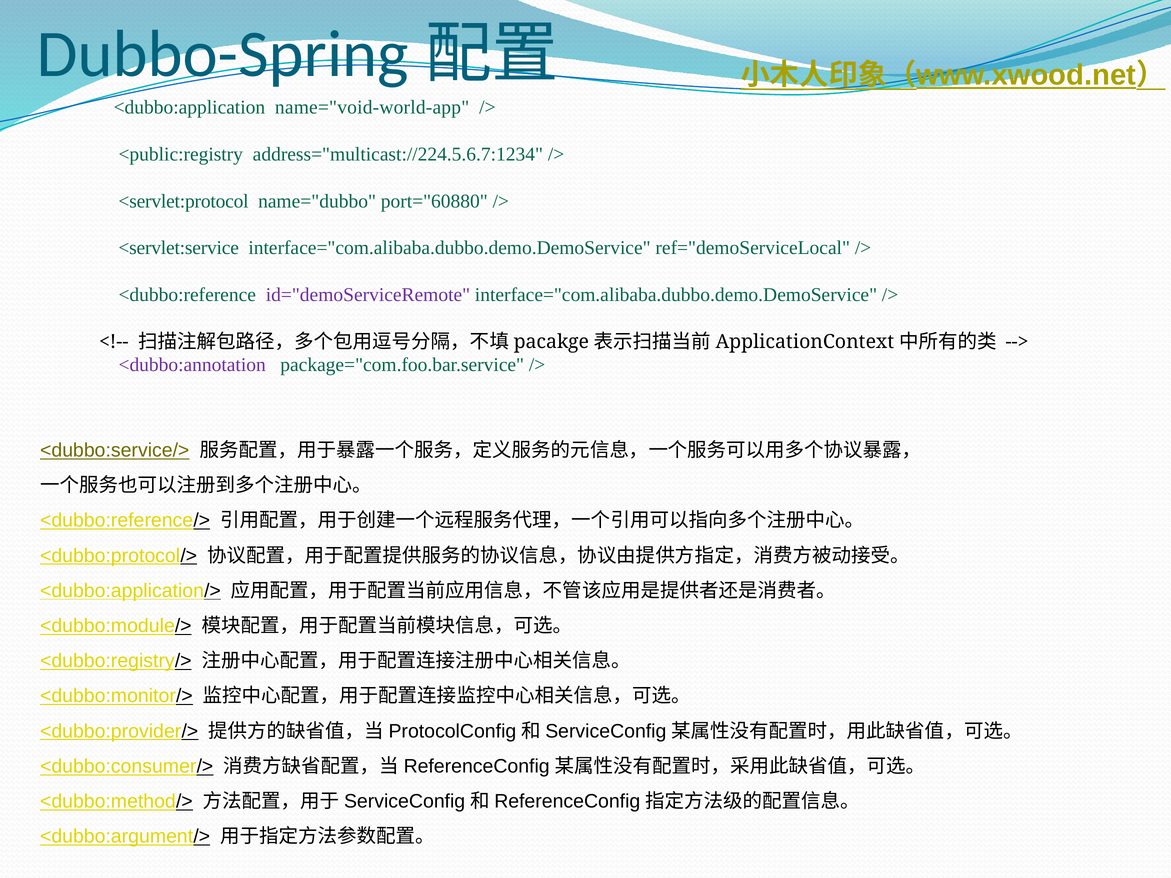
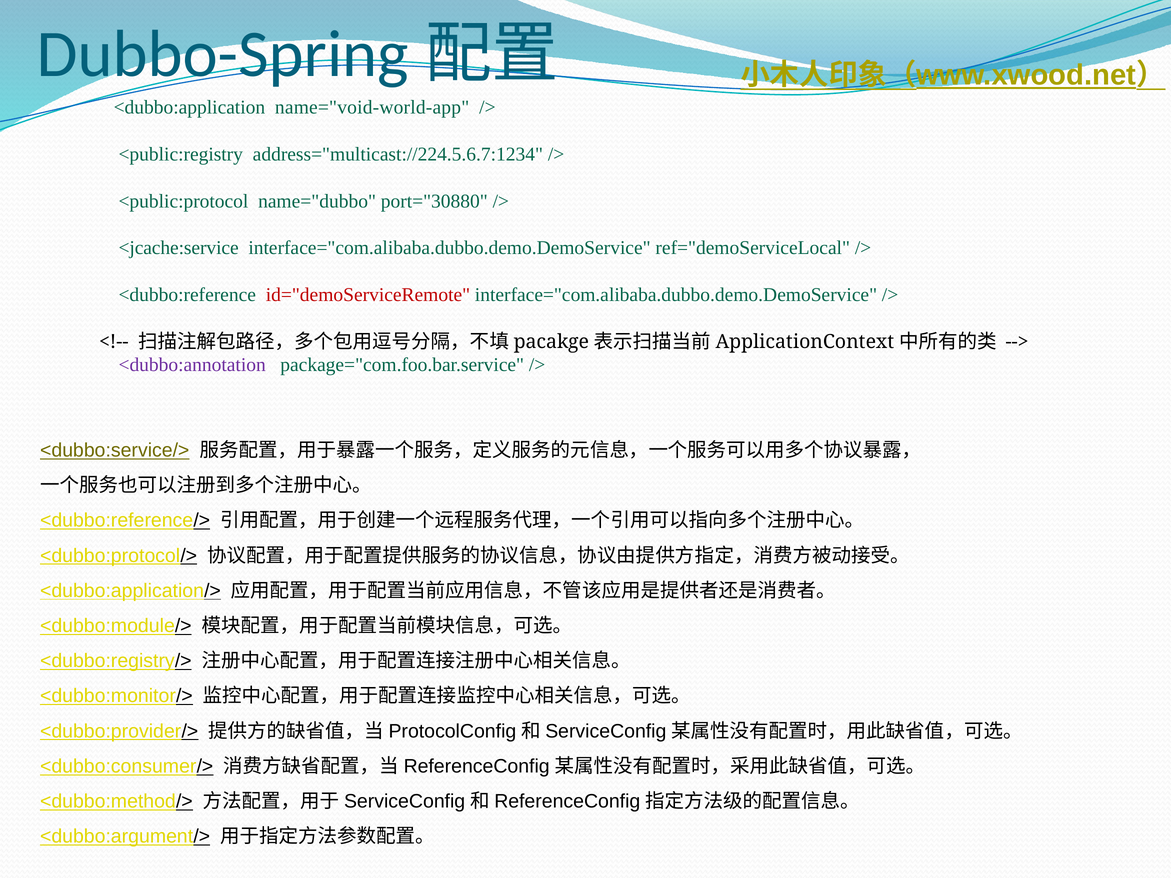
<servlet:protocol: <servlet:protocol -> <public:protocol (183, 201)
port="60880: port="60880 -> port="30880 (434, 201)
<servlet:service: <servlet:service -> <jcache:service (179, 248)
id="demoServiceRemote colour: purple -> red (368, 295)
